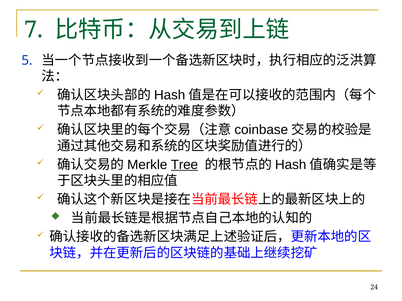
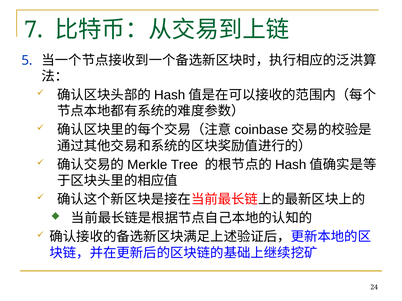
Tree underline: present -> none (184, 165)
